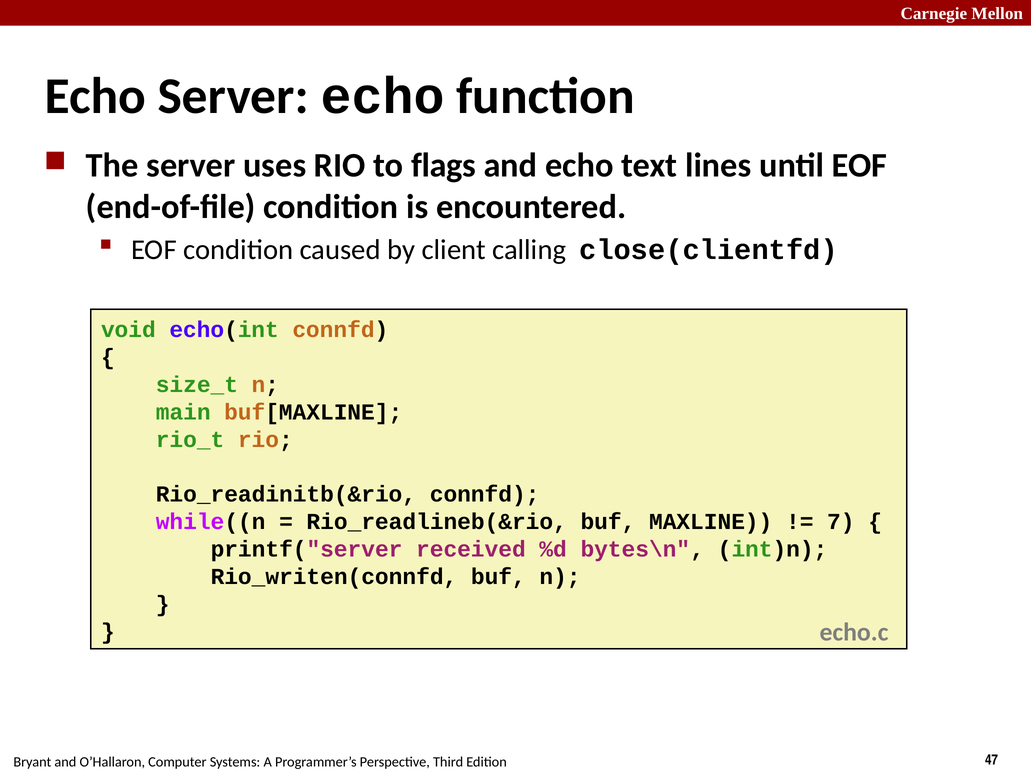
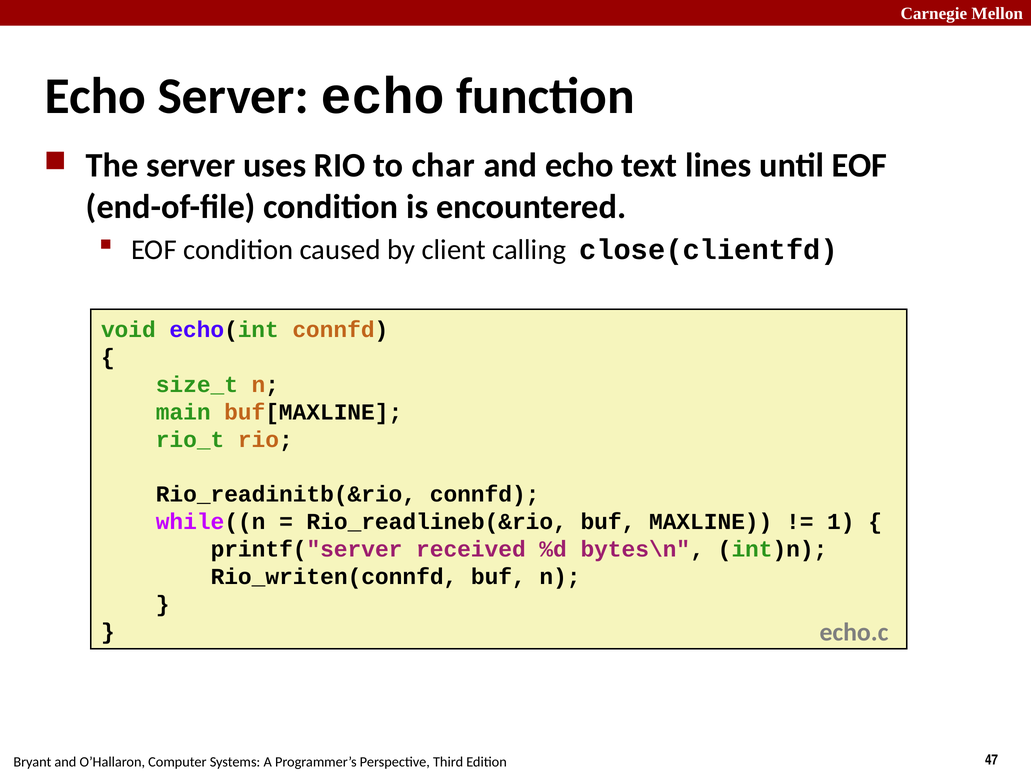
flags: flags -> char (443, 166)
7: 7 -> 1 (841, 522)
